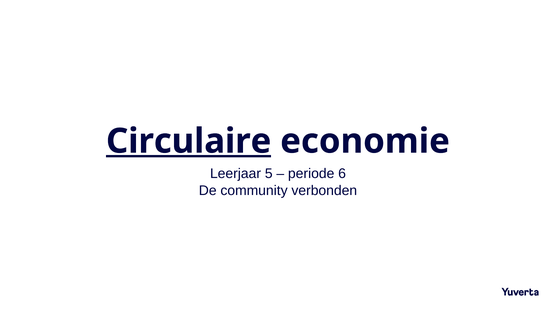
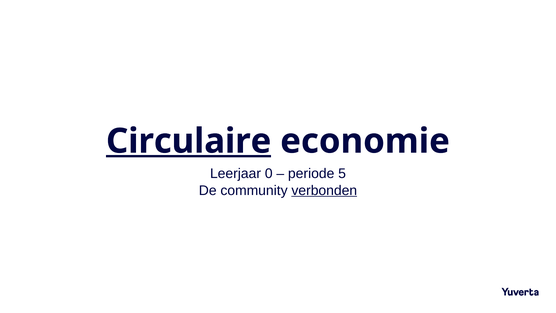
5: 5 -> 0 (269, 174)
6: 6 -> 5 (342, 174)
verbonden underline: none -> present (324, 190)
